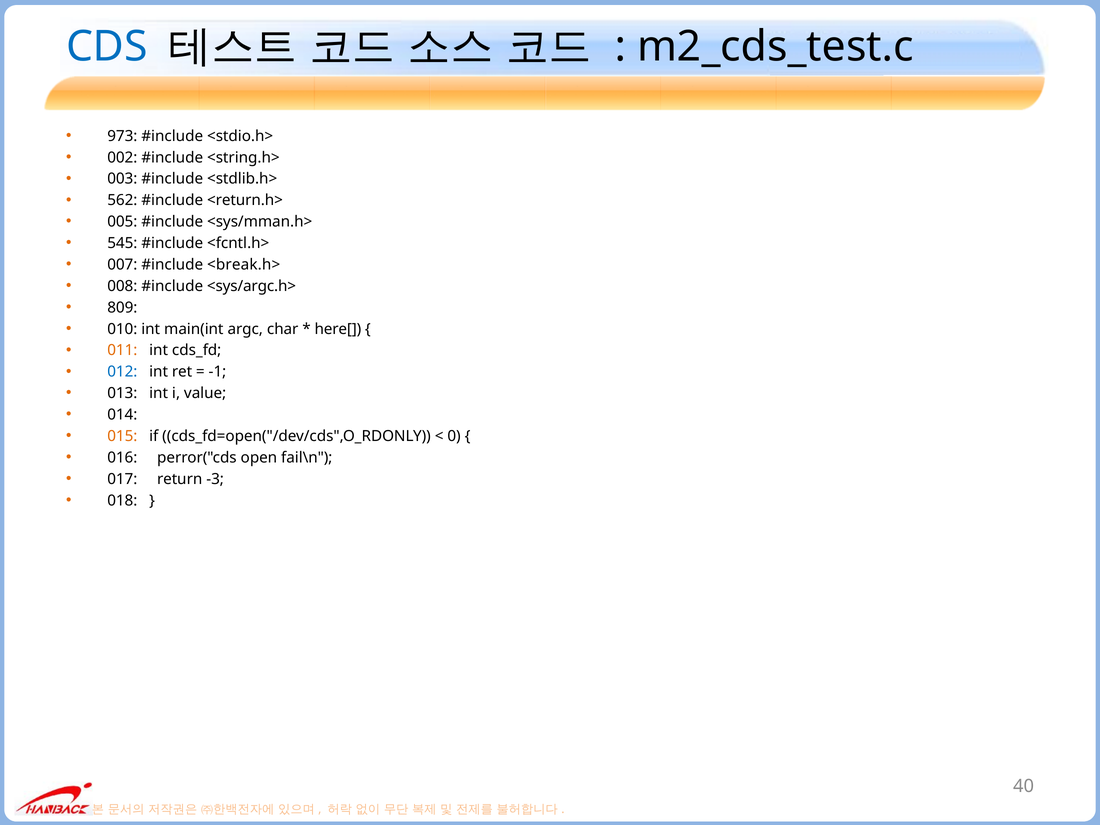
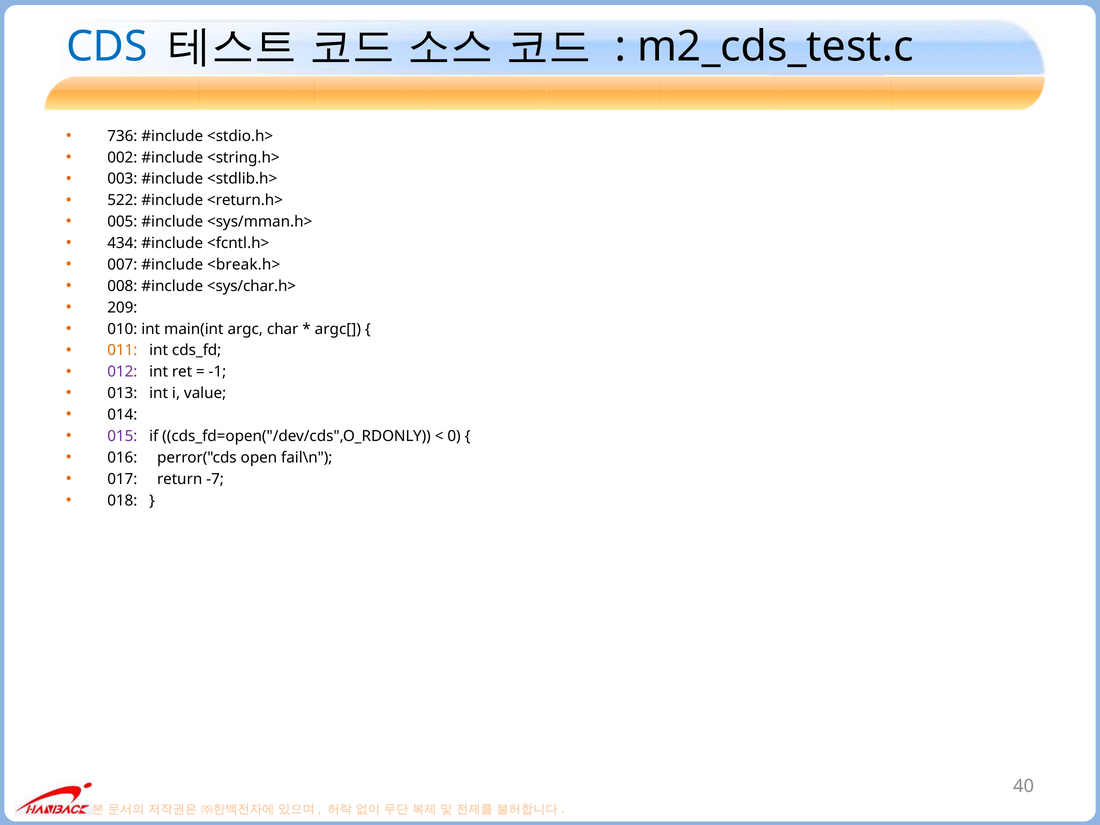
973: 973 -> 736 (122, 136)
562: 562 -> 522 (122, 200)
545: 545 -> 434 (122, 243)
<sys/argc.h>: <sys/argc.h> -> <sys/char.h> (251, 286)
809: 809 -> 209 (122, 308)
here[: here[ -> argc[ (338, 329)
012 colour: blue -> purple (122, 372)
015 colour: orange -> purple (122, 436)
-3: -3 -> -7 (215, 479)
